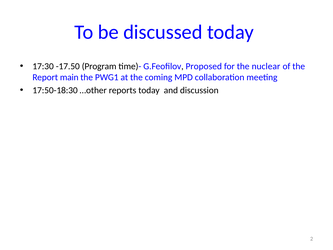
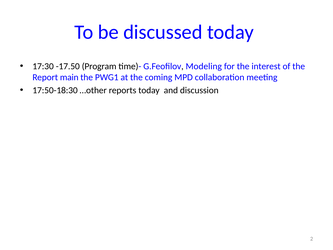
Proposed: Proposed -> Modeling (204, 66)
nuclear: nuclear -> interest (266, 66)
